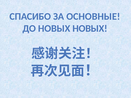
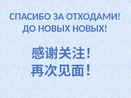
ОСНОВНЫЕ: ОСНОВНЫЕ -> ОТХОДАМИ (93, 16)
